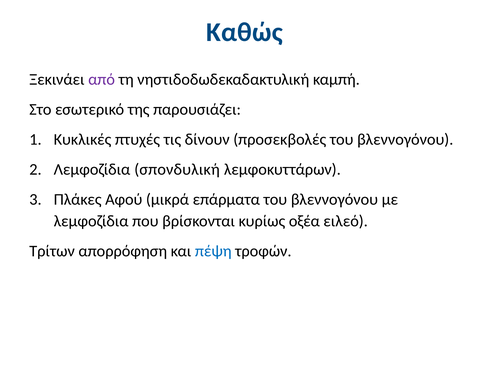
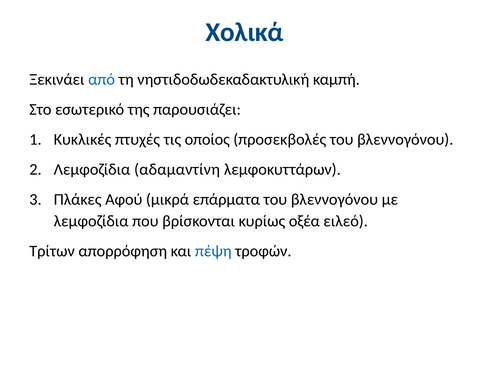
Καθώς: Καθώς -> Χολικά (245, 32)
από colour: purple -> blue (102, 80)
δίνουν: δίνουν -> οποίος (207, 139)
σπονδυλική: σπονδυλική -> αδαμαντίνη (177, 169)
